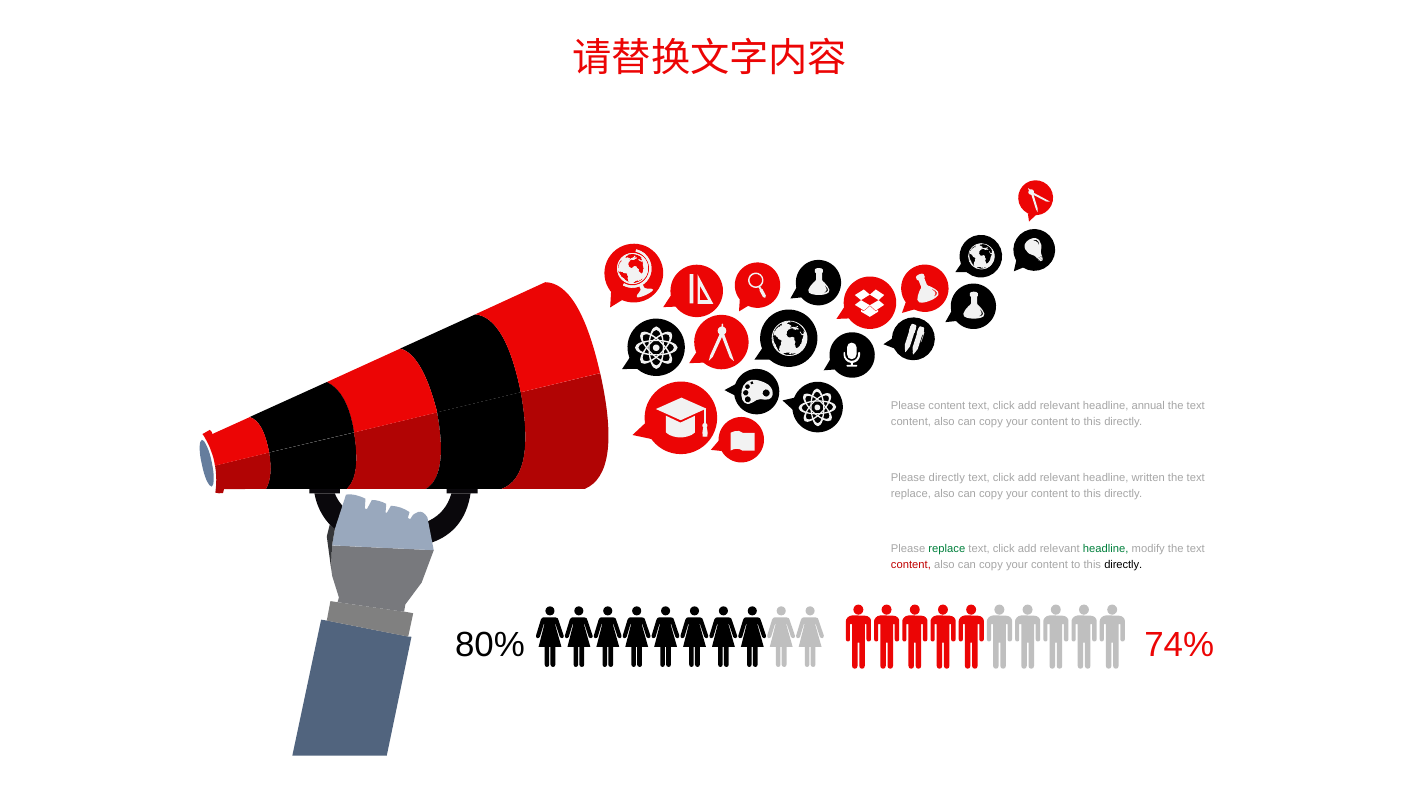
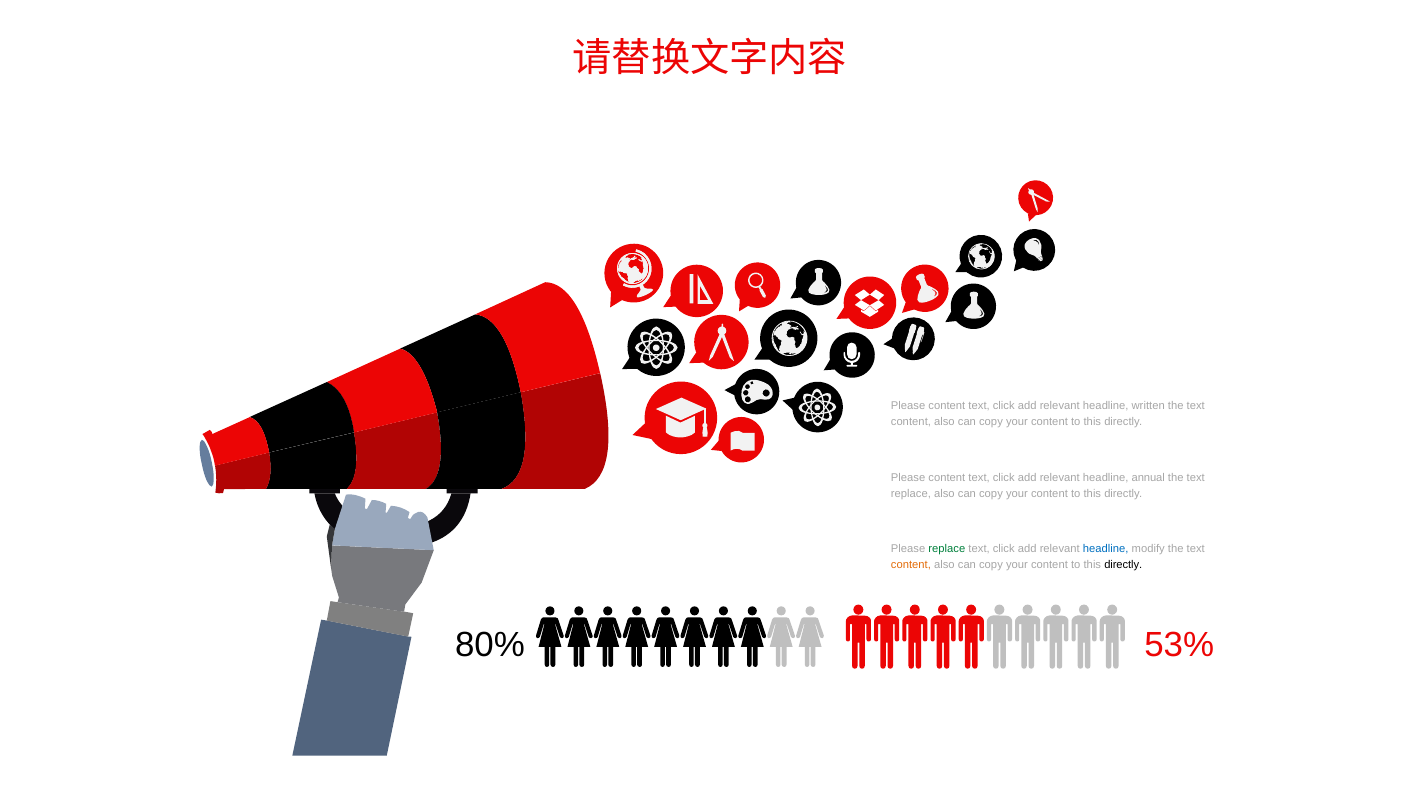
annual: annual -> written (1148, 406)
directly: directly -> content (947, 477)
written: written -> annual (1148, 477)
headline colour: green -> blue (1106, 549)
content colour: red -> orange (911, 565)
74%: 74% -> 53% (1179, 645)
